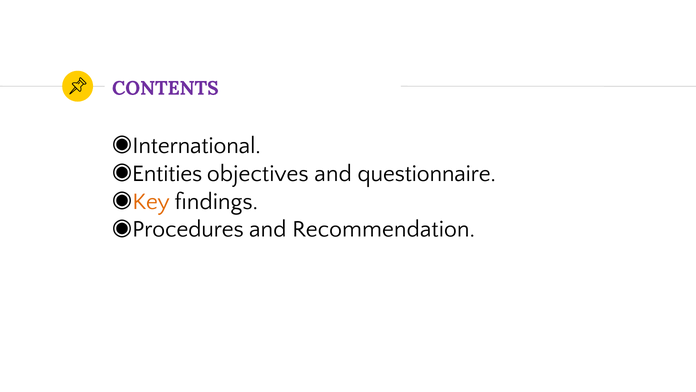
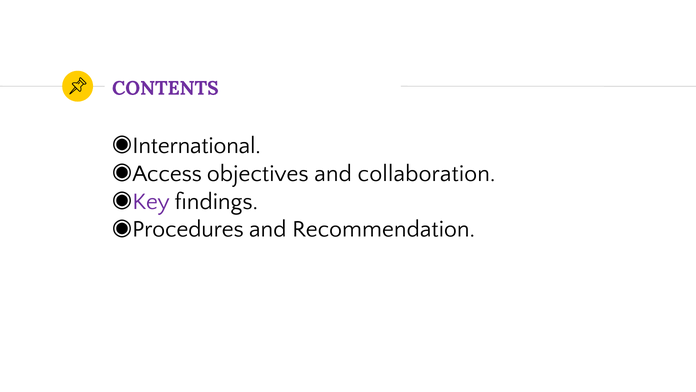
Entities: Entities -> Access (167, 173)
questionnaire: questionnaire -> collaboration (427, 173)
Key colour: orange -> purple (151, 201)
